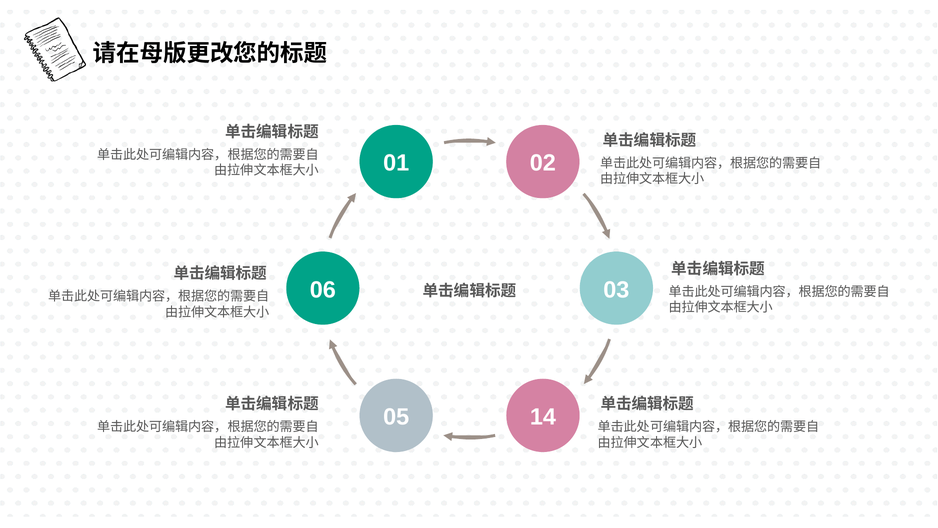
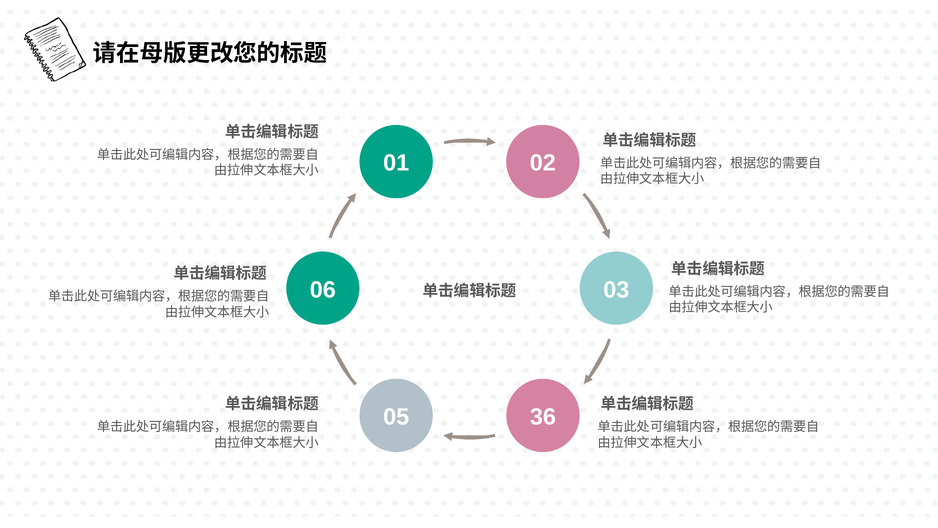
14: 14 -> 36 (543, 417)
